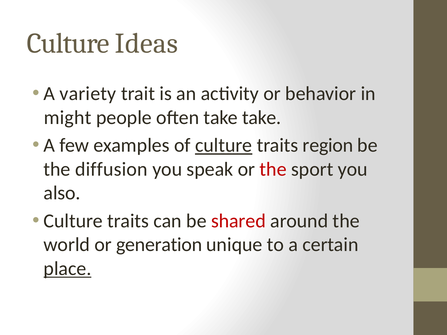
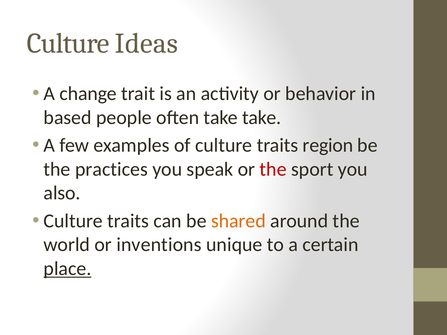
variety: variety -> change (88, 94)
might: might -> based (68, 118)
culture underline: present -> none (224, 145)
diffusion: diffusion -> practices (111, 169)
shared colour: red -> orange (238, 221)
generation: generation -> inventions (159, 245)
